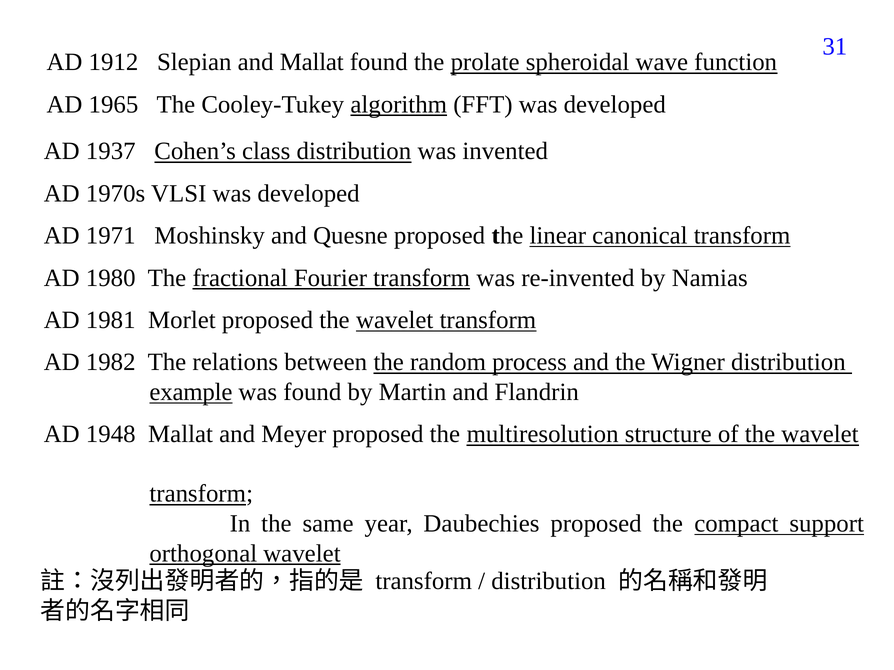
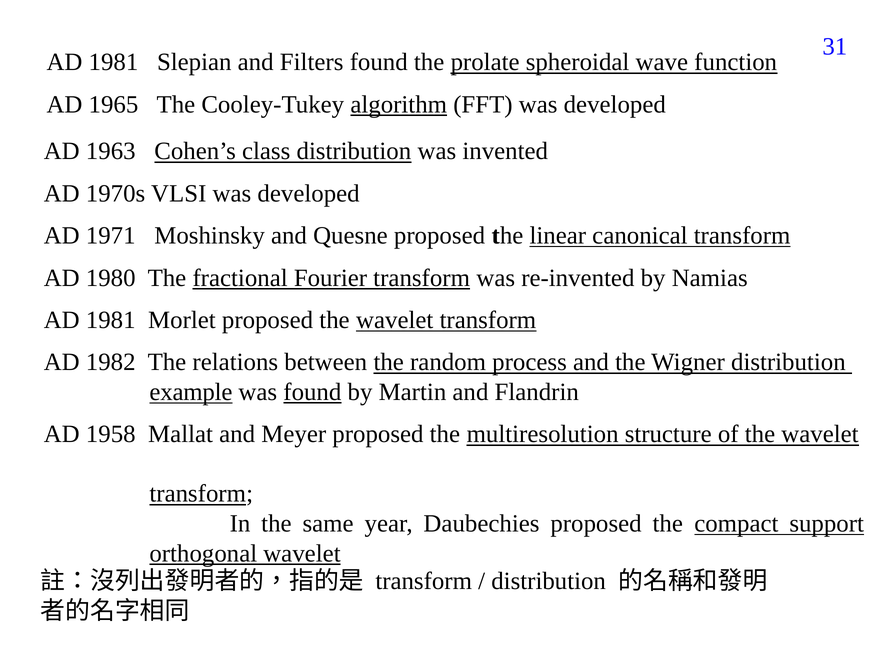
1912: 1912 -> 1981 (113, 62)
and Mallat: Mallat -> Filters (312, 62)
1937: 1937 -> 1963 (111, 151)
found underline: none -> present (312, 392)
1948: 1948 -> 1958 (111, 435)
